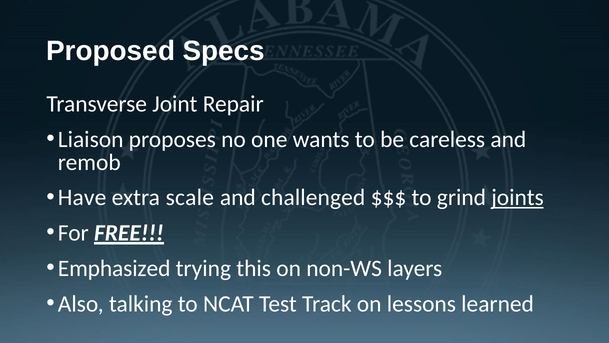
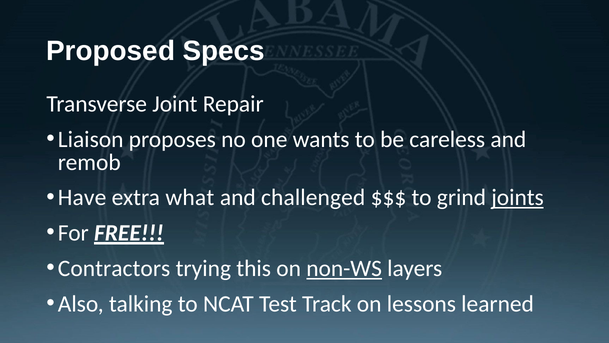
scale: scale -> what (190, 197)
Emphasized: Emphasized -> Contractors (114, 268)
non-WS underline: none -> present (344, 268)
